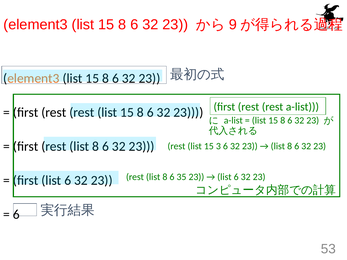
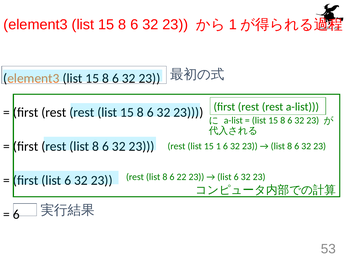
9: 9 -> 1 (233, 25)
15 3: 3 -> 1 (218, 146)
35: 35 -> 22 (181, 177)
